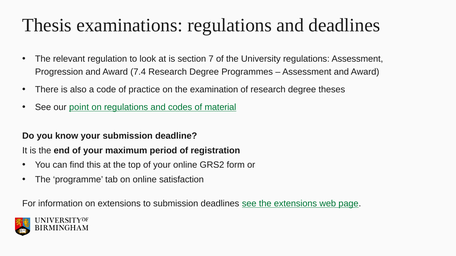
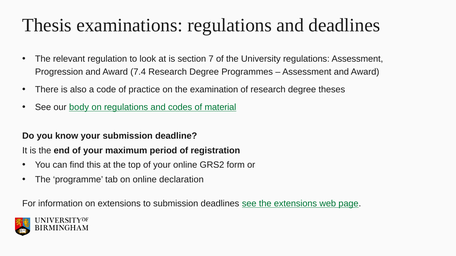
point: point -> body (79, 107)
satisfaction: satisfaction -> declaration (181, 180)
